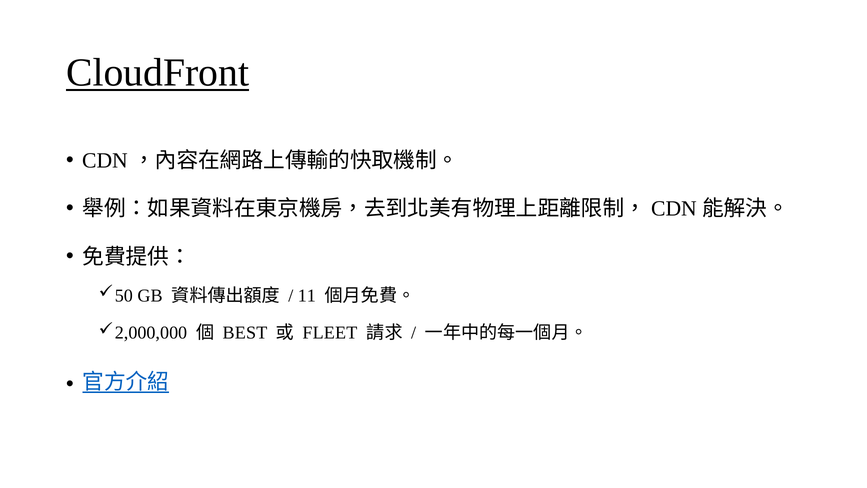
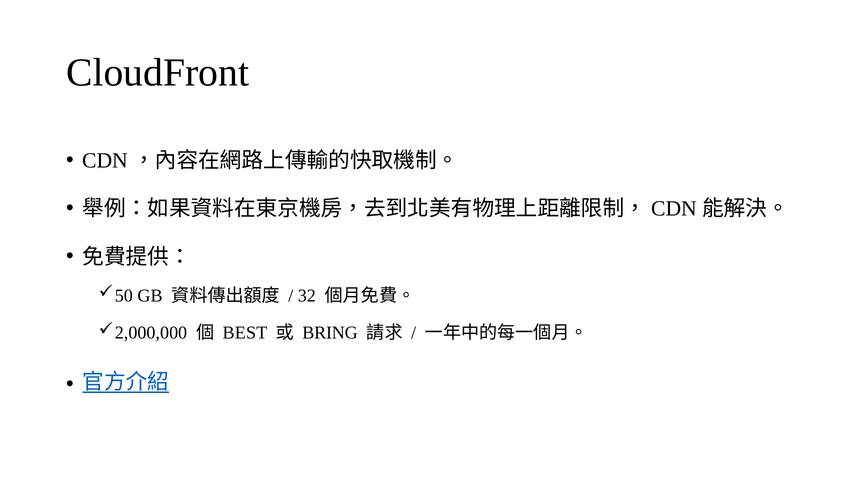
CloudFront underline: present -> none (158, 73)
11: 11 -> 32 (307, 296)
FLEET: FLEET -> BRING (330, 333)
